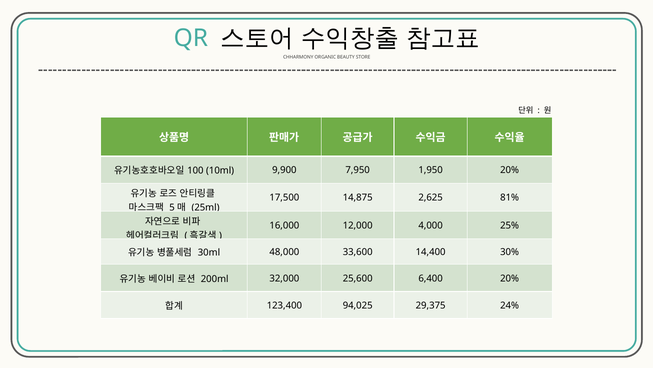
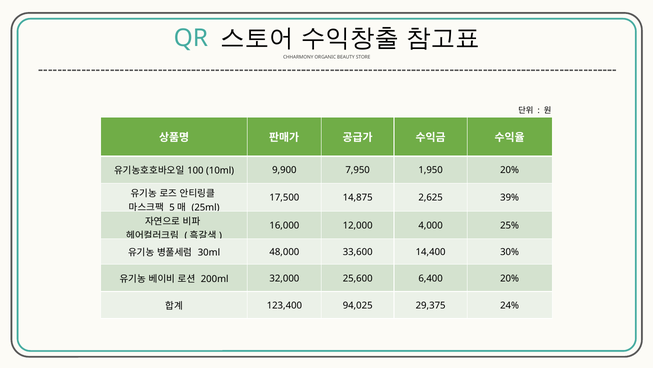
81%: 81% -> 39% (510, 197)
